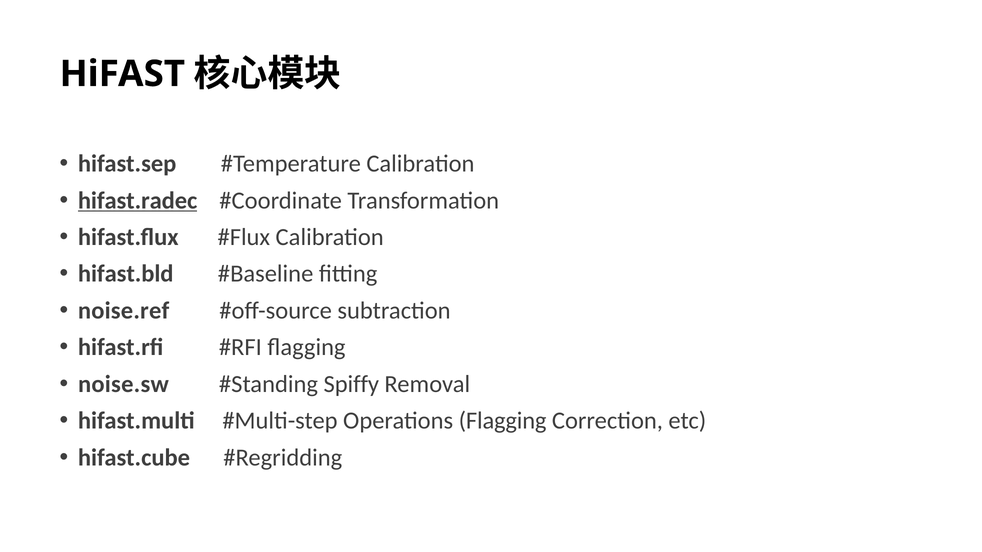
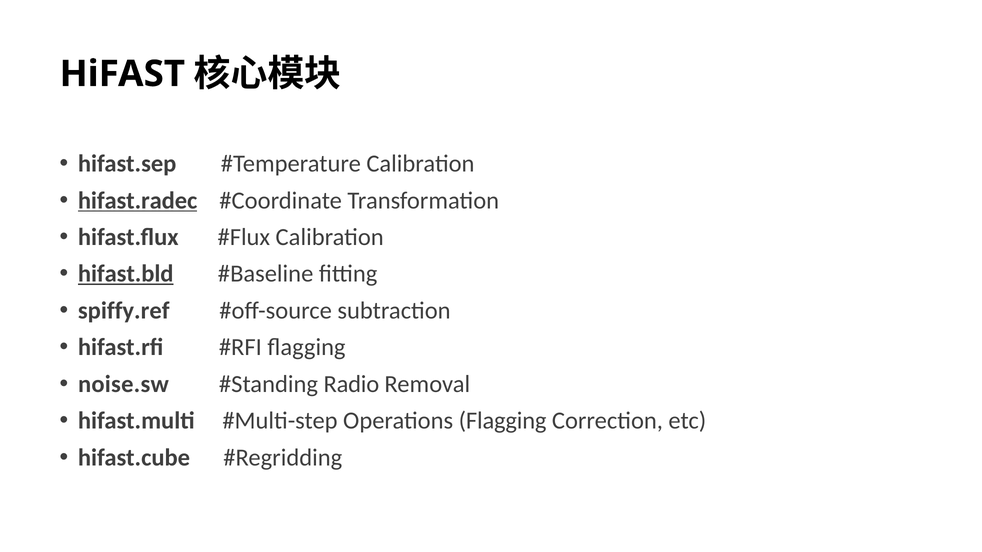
hifast.bld underline: none -> present (126, 274)
noise.ref: noise.ref -> spiffy.ref (124, 311)
Spiffy: Spiffy -> Radio (351, 384)
